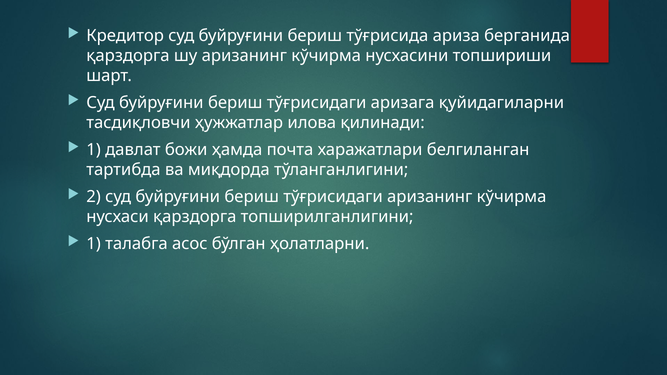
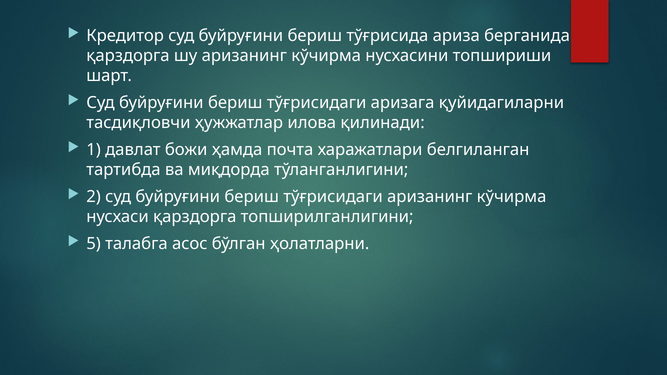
1: 1 -> 5 (94, 244)
